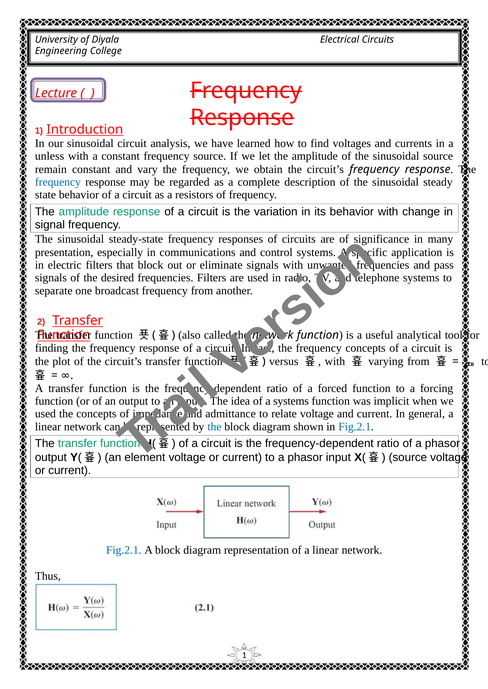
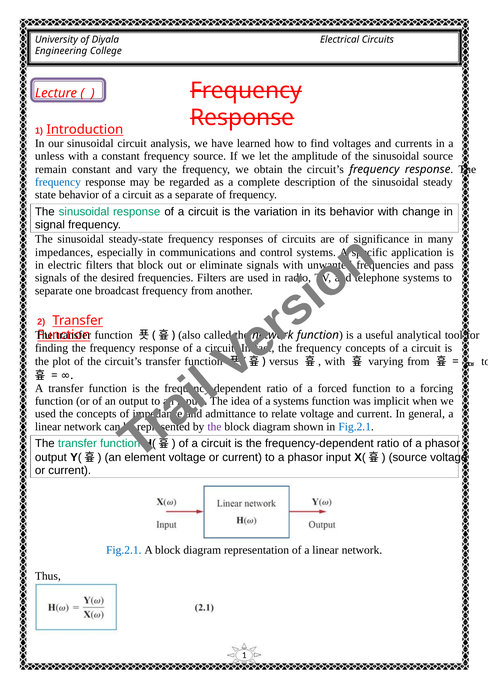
a resistors: resistors -> separate (194, 195)
amplitude: amplitude -> sinusoidal (84, 212)
presentation: presentation -> impedances (64, 253)
the colour: blue -> purple (214, 427)
